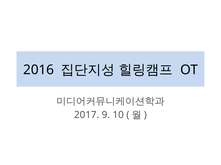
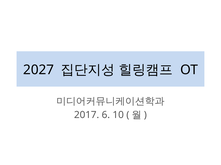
2016: 2016 -> 2027 (39, 70)
9: 9 -> 6 (106, 115)
